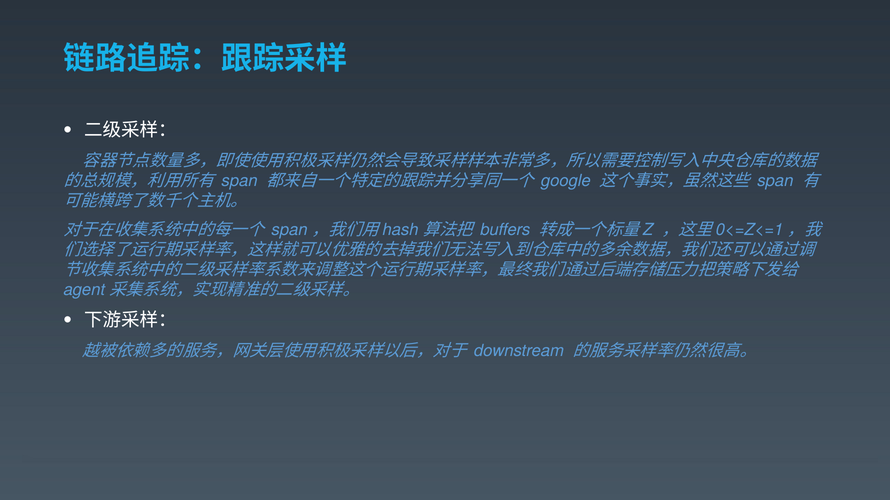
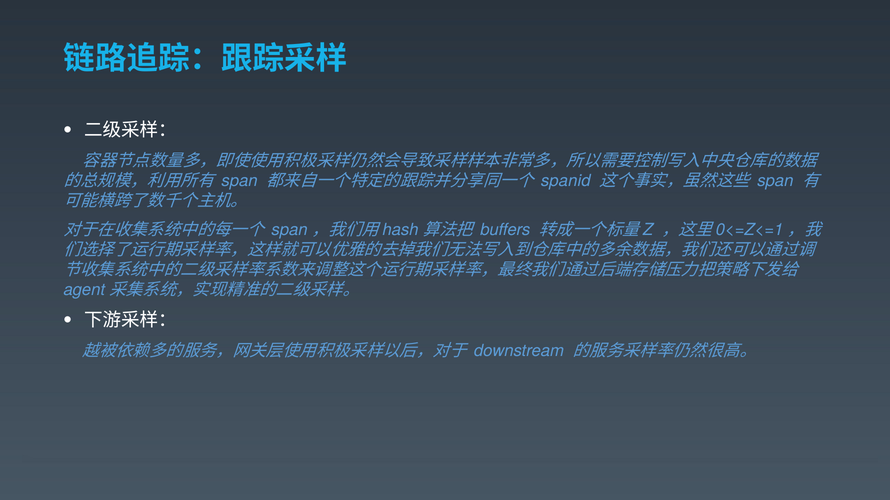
google: google -> spanid (566, 181)
